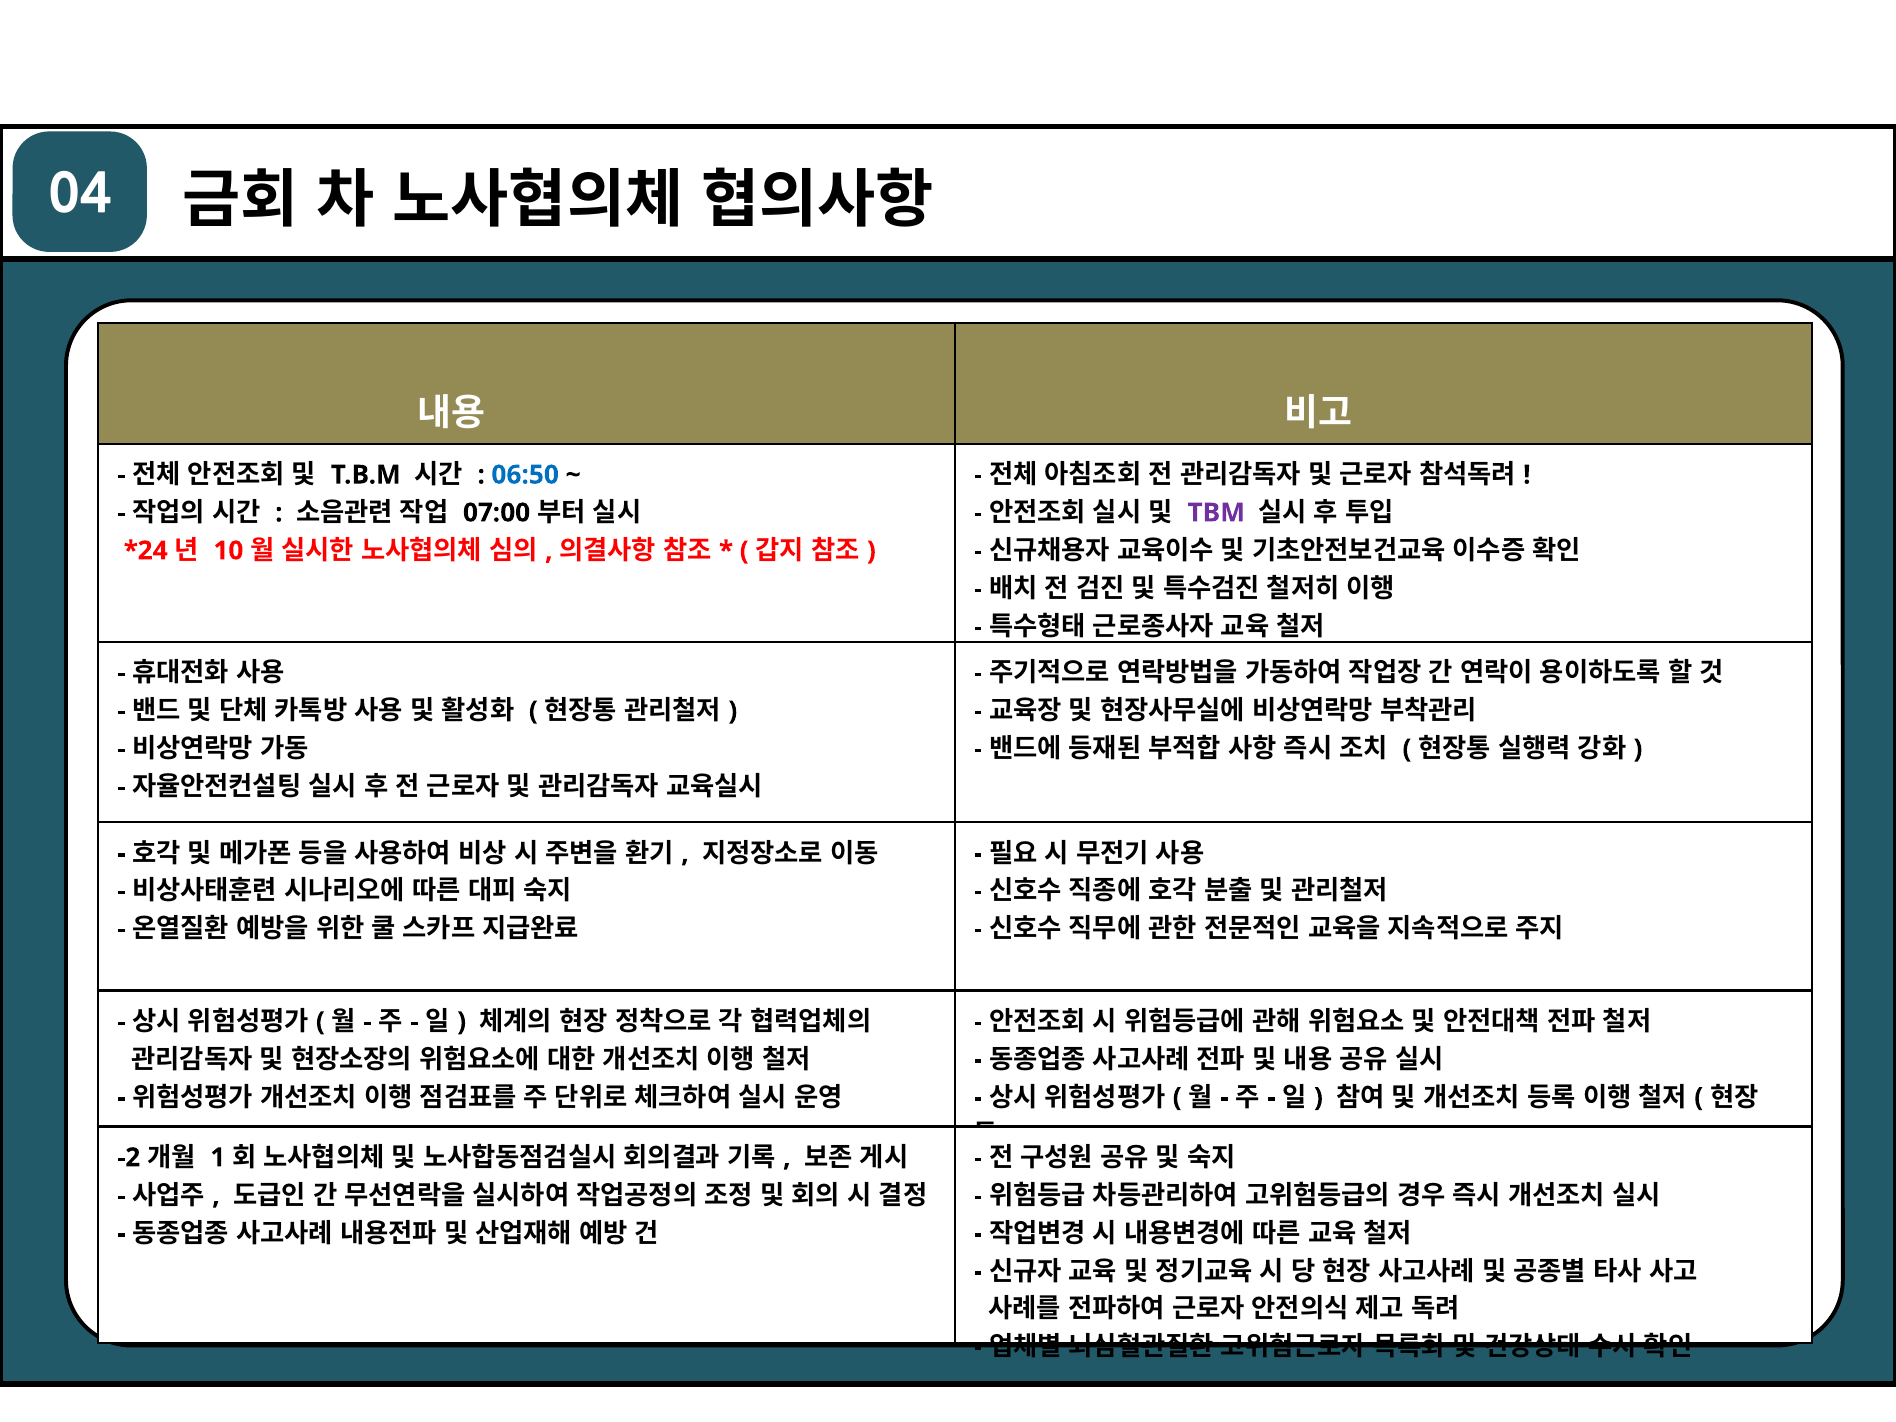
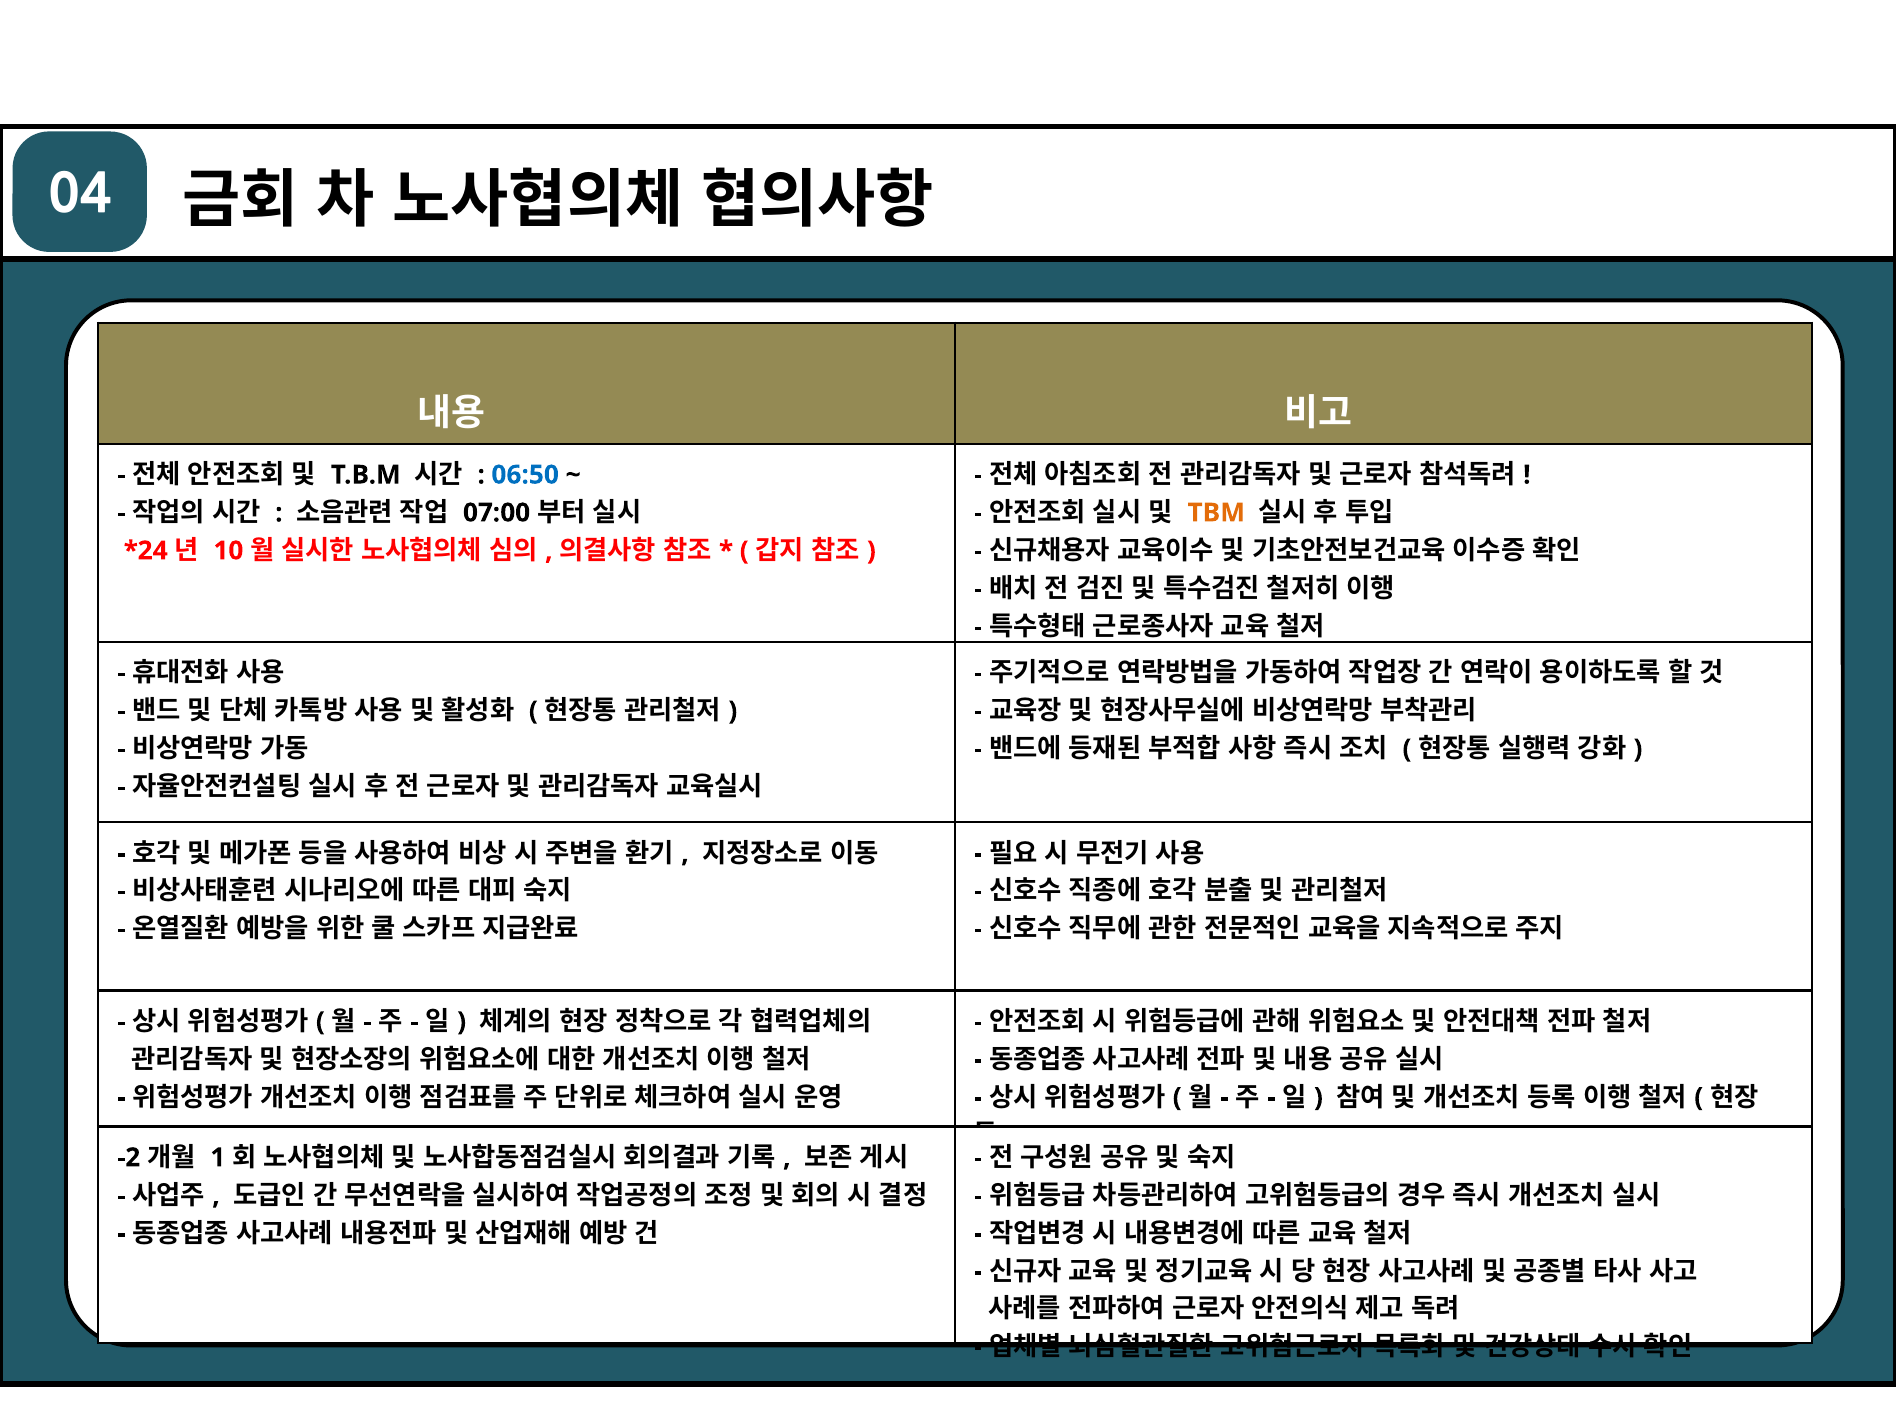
TBM colour: purple -> orange (1216, 513)
